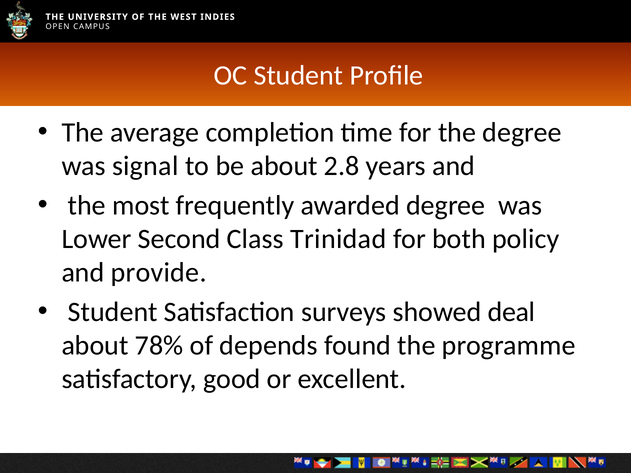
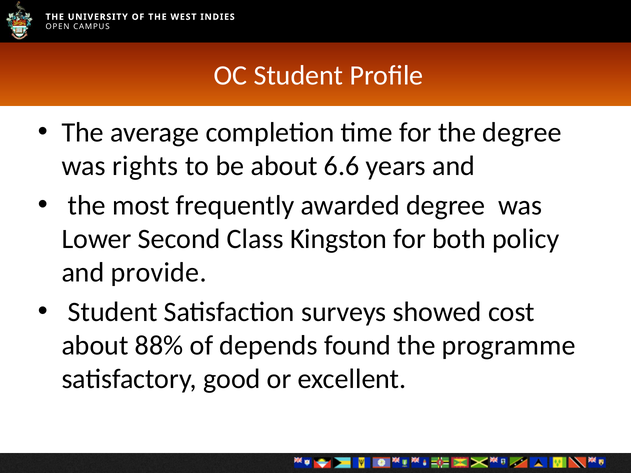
signal: signal -> rights (145, 166)
2.8: 2.8 -> 6.6 (342, 166)
Trinidad: Trinidad -> Kingston (339, 239)
deal: deal -> cost (511, 312)
78%: 78% -> 88% (159, 346)
